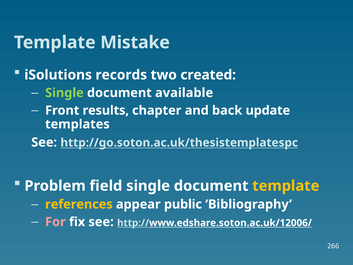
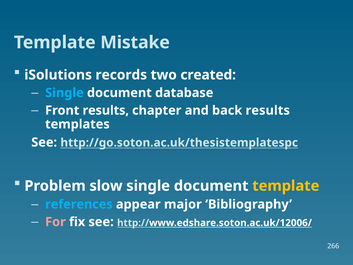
Single colour: light green -> light blue (64, 93)
available: available -> database (184, 93)
back update: update -> results (268, 110)
field: field -> slow (106, 186)
references colour: yellow -> light blue (79, 204)
public: public -> major (183, 204)
